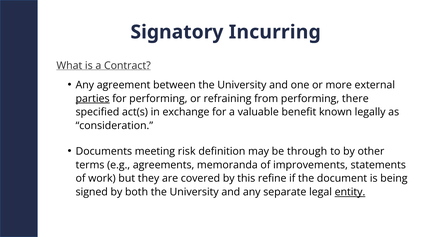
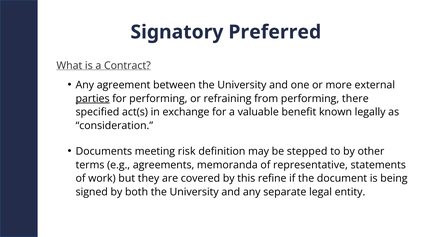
Incurring: Incurring -> Preferred (275, 32)
through: through -> stepped (307, 152)
improvements: improvements -> representative (310, 165)
entity underline: present -> none (350, 192)
